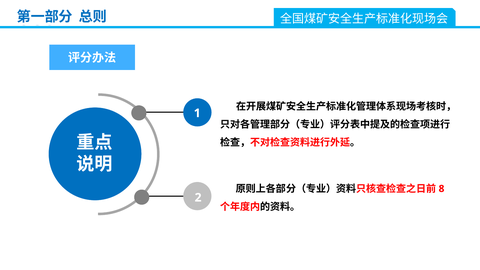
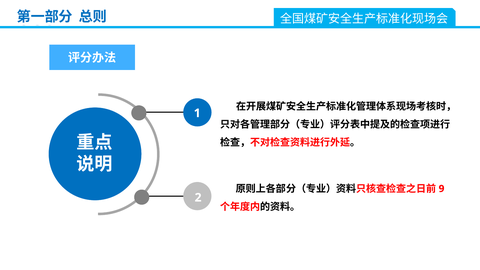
8: 8 -> 9 (442, 189)
